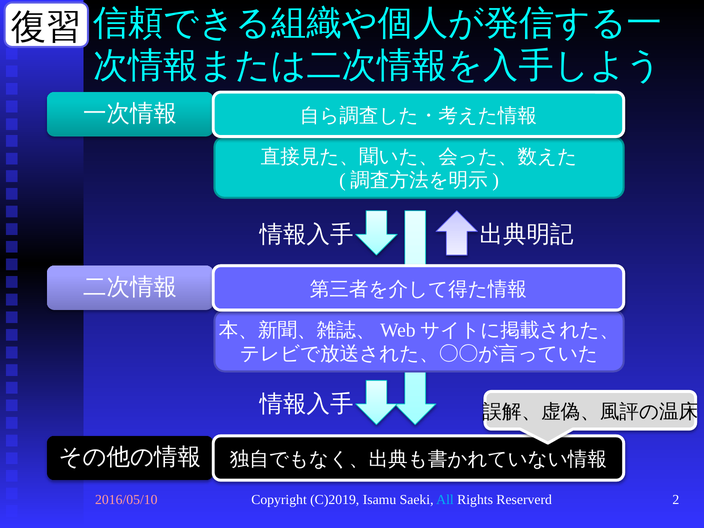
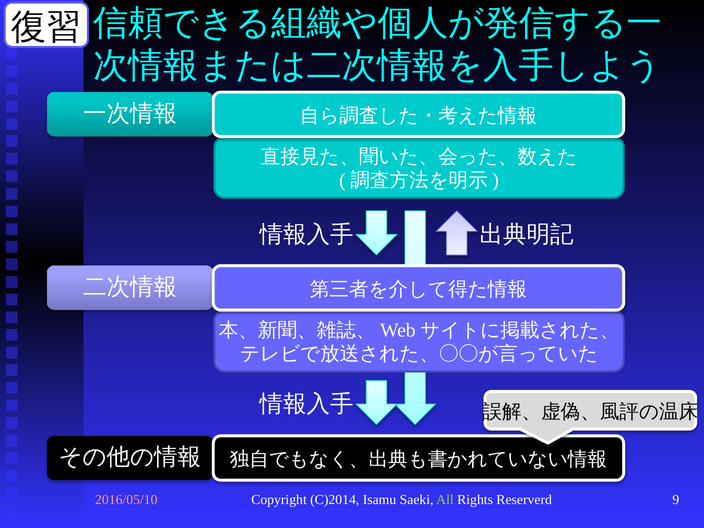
C)2019: C)2019 -> C)2014 (335, 500)
All colour: light blue -> light green (445, 500)
2: 2 -> 9 (676, 500)
